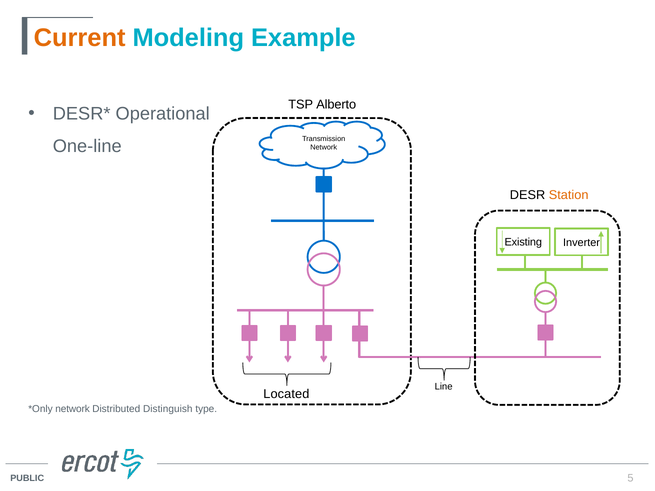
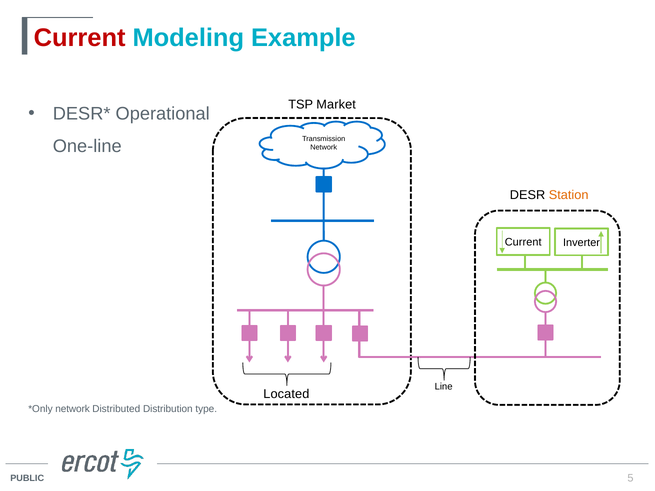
Current colour: orange -> red (80, 38)
Alberto: Alberto -> Market (336, 105)
Existing: Existing -> Current (523, 242)
Distinguish: Distinguish -> Distribution (168, 409)
